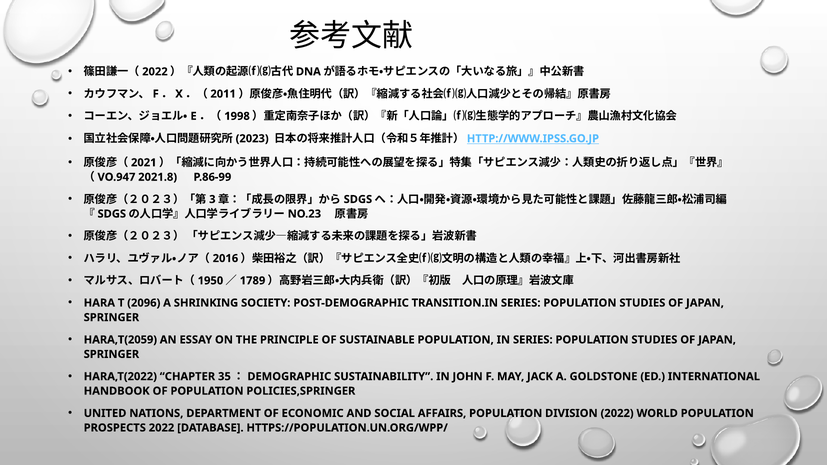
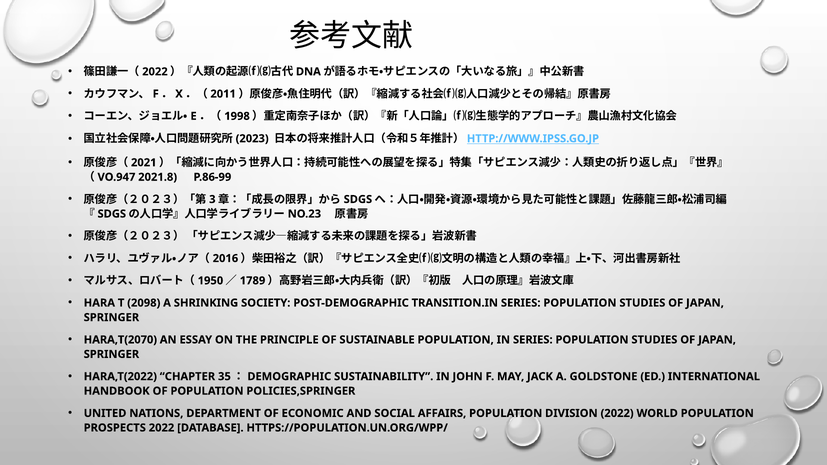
2096: 2096 -> 2098 (144, 303)
HARA,T(2059: HARA,T(2059 -> HARA,T(2070 (120, 340)
